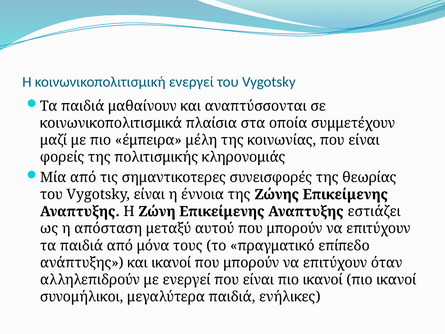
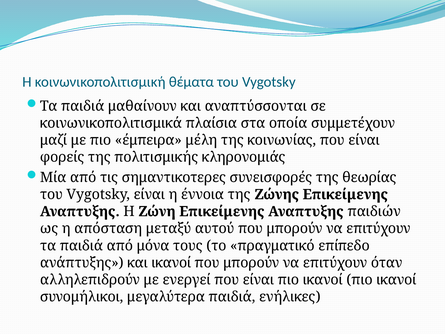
κοινωνικοπολιτισμική ενεργεί: ενεργεί -> θέματα (191, 82)
εστιάζει: εστιάζει -> παιδιών (374, 211)
